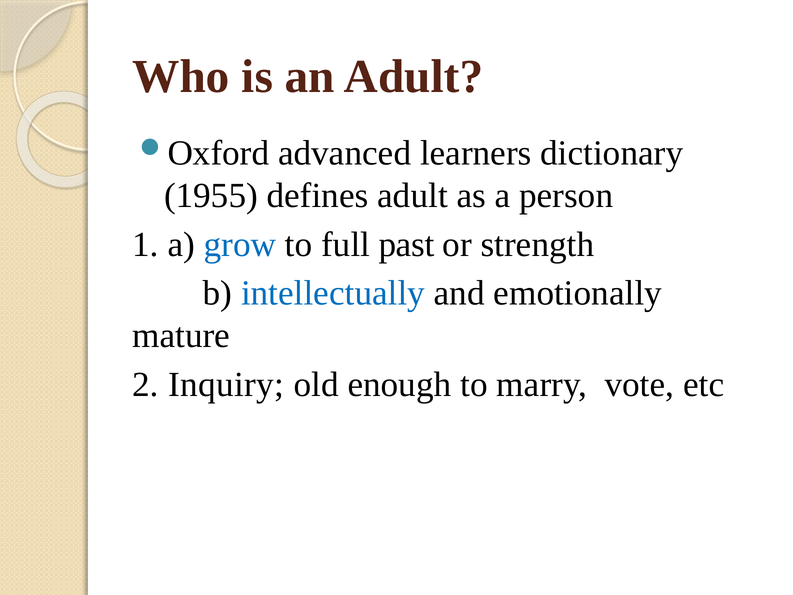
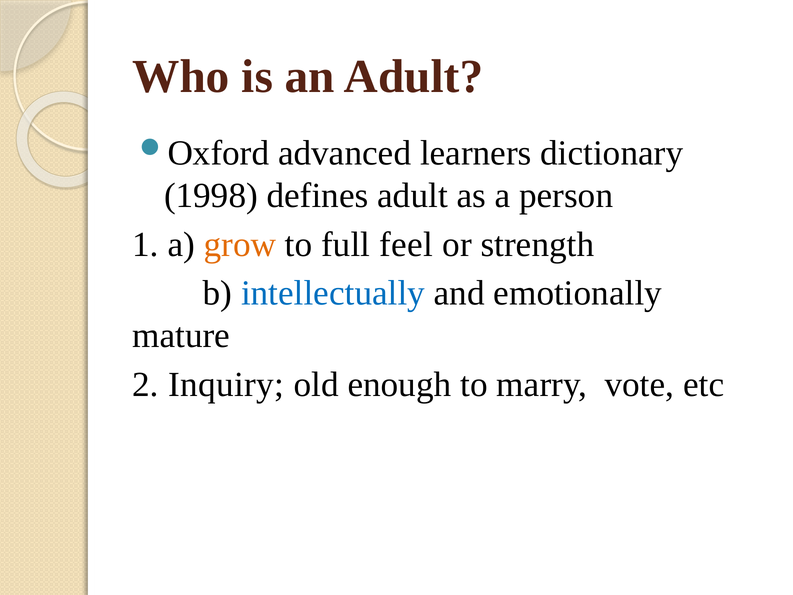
1955: 1955 -> 1998 (211, 195)
grow colour: blue -> orange (240, 244)
past: past -> feel (406, 244)
